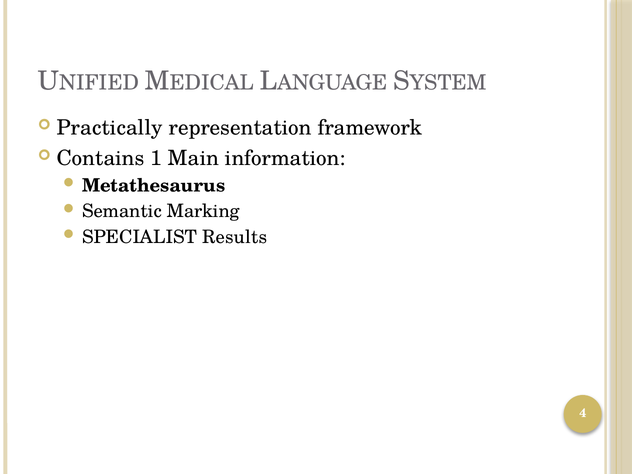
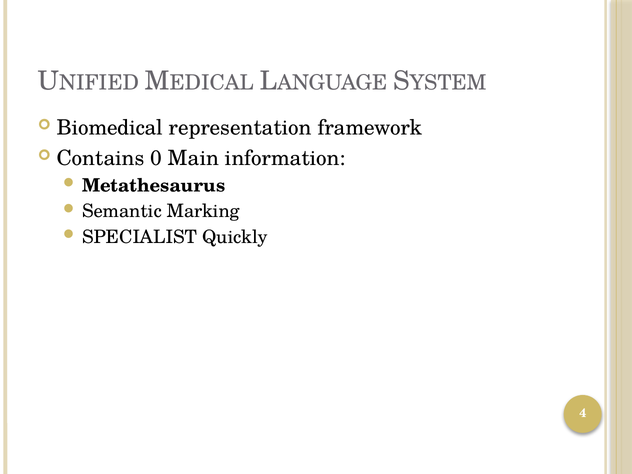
Practically: Practically -> Biomedical (110, 128)
1: 1 -> 0 (156, 158)
Results: Results -> Quickly (235, 237)
